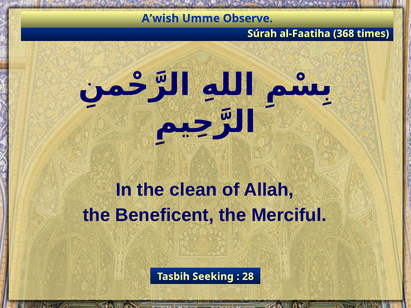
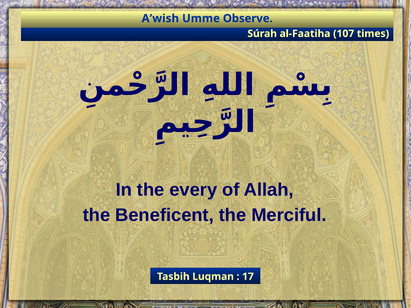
368: 368 -> 107 (344, 34)
clean: clean -> every (193, 190)
Seeking: Seeking -> Luqman (213, 277)
28: 28 -> 17 (248, 277)
